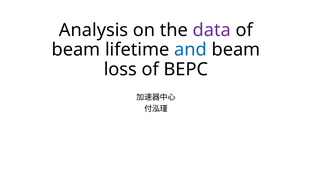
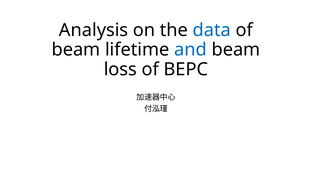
data colour: purple -> blue (212, 30)
